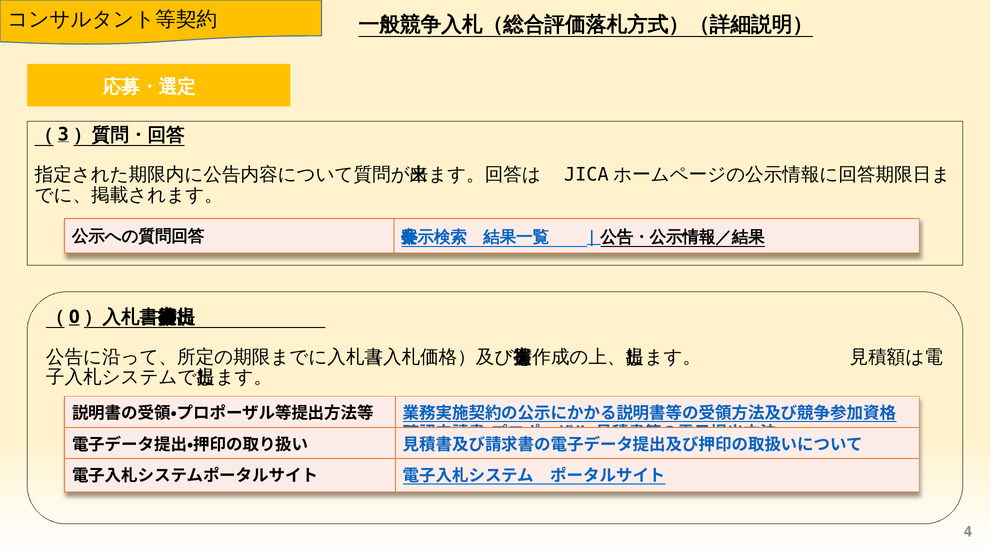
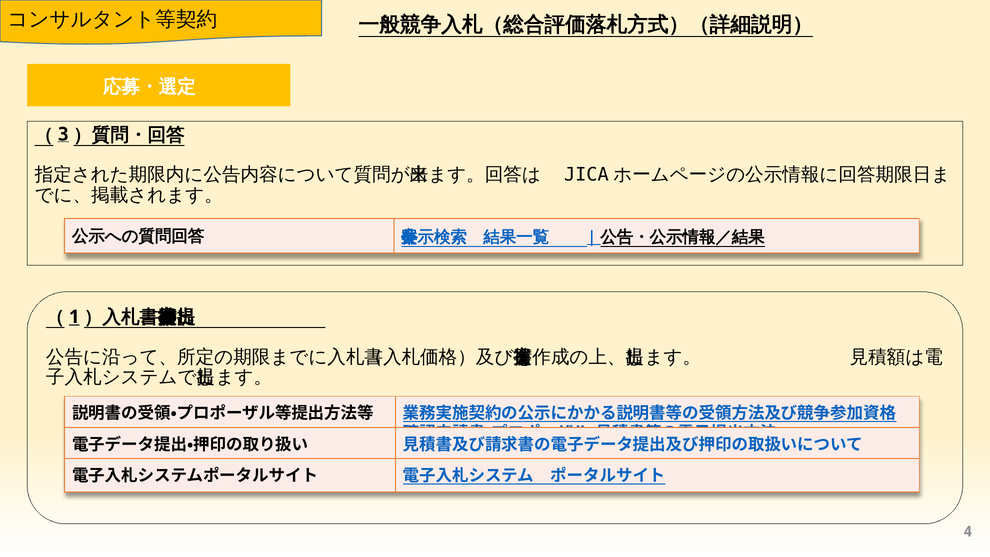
0: 0 -> 1 (74, 317)
